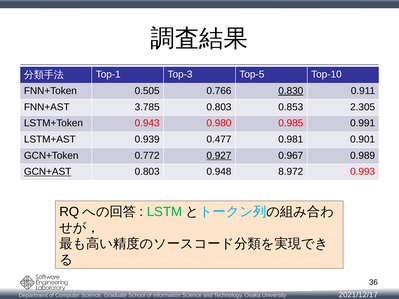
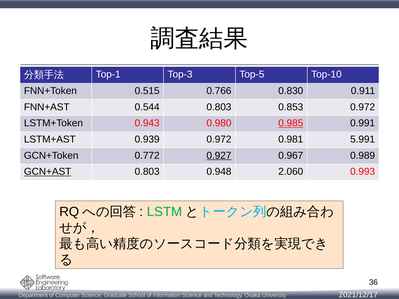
0.505: 0.505 -> 0.515 (147, 91)
0.830 underline: present -> none (291, 91)
3.785: 3.785 -> 0.544 (147, 107)
0.853 2.305: 2.305 -> 0.972 (363, 107)
0.985 underline: none -> present (291, 123)
0.939 0.477: 0.477 -> 0.972 (219, 139)
0.901: 0.901 -> 5.991 (363, 139)
8.972: 8.972 -> 2.060 (291, 172)
